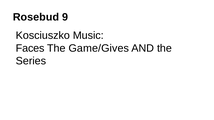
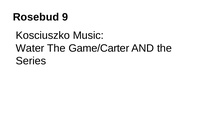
Faces: Faces -> Water (30, 48)
Game/Gives: Game/Gives -> Game/Carter (99, 48)
